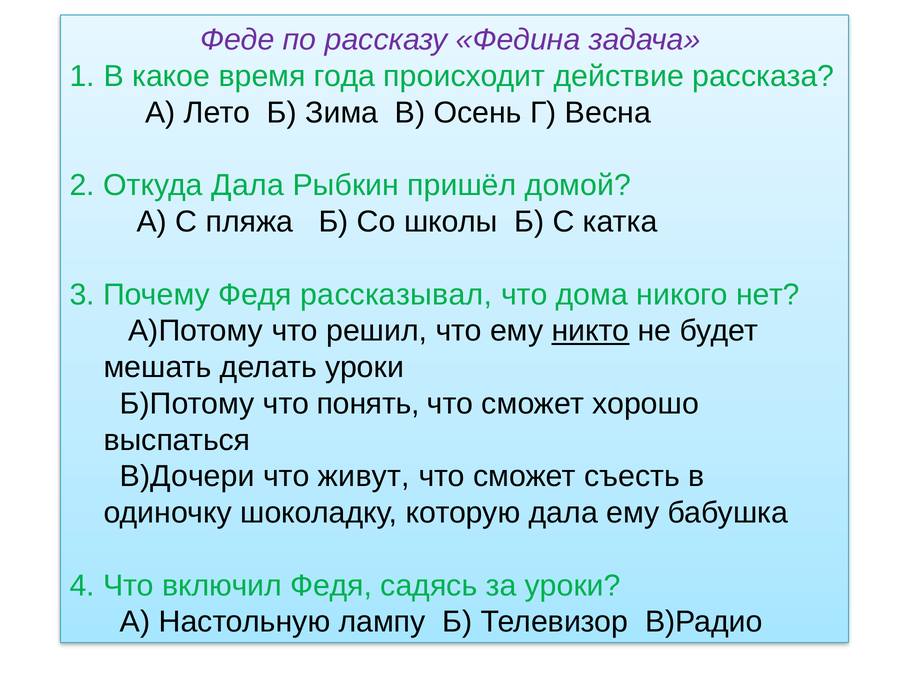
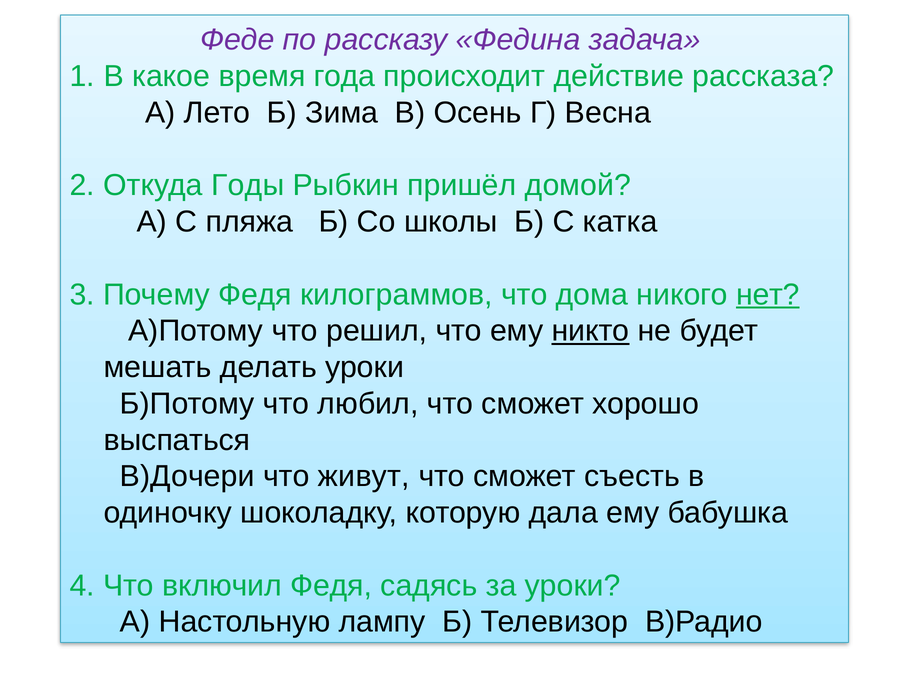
Откуда Дала: Дала -> Годы (248, 185)
рассказывал: рассказывал -> килограммов (396, 294)
нет underline: none -> present (768, 294)
понять: понять -> любил (368, 403)
